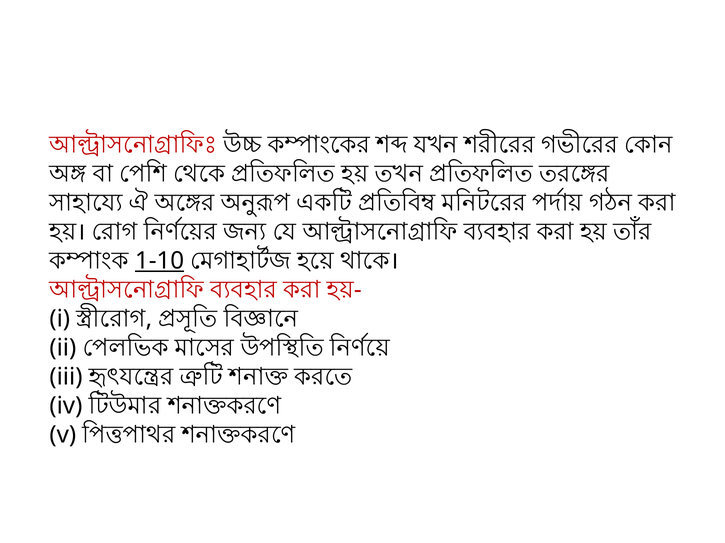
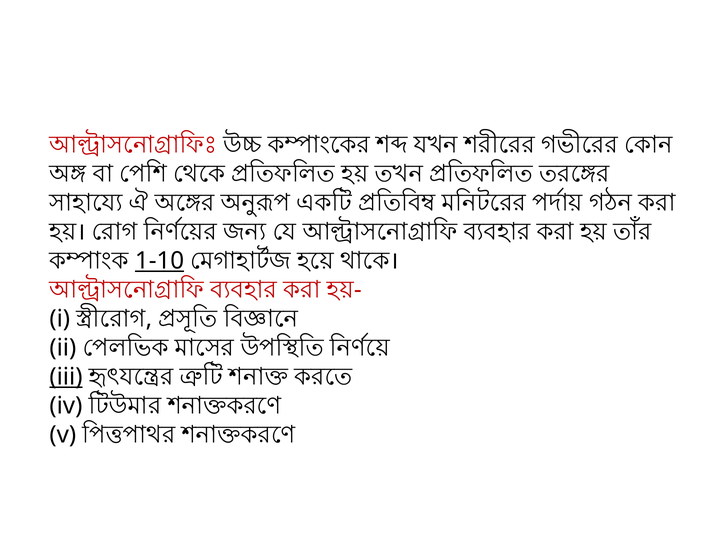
iii underline: none -> present (66, 377)
